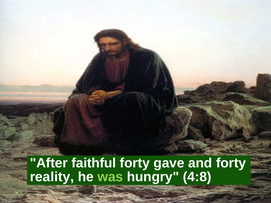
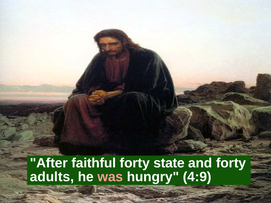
gave: gave -> state (169, 163)
reality: reality -> adults (52, 177)
was colour: light green -> pink (110, 177)
4:8: 4:8 -> 4:9 (197, 177)
